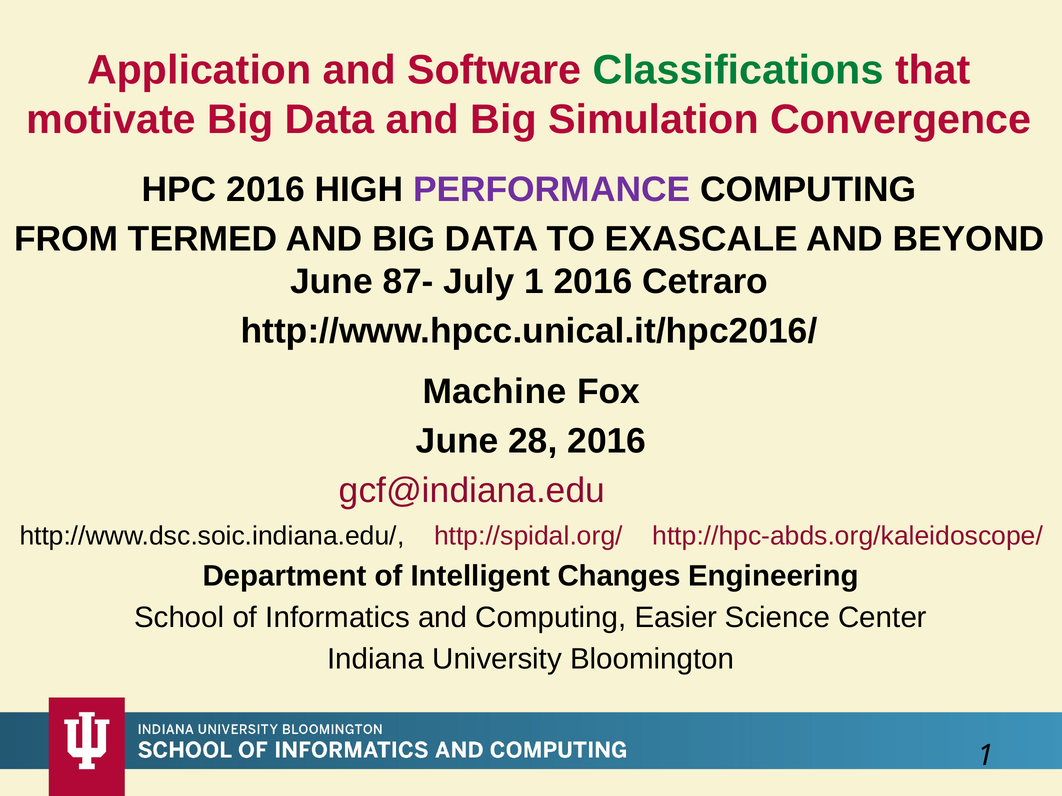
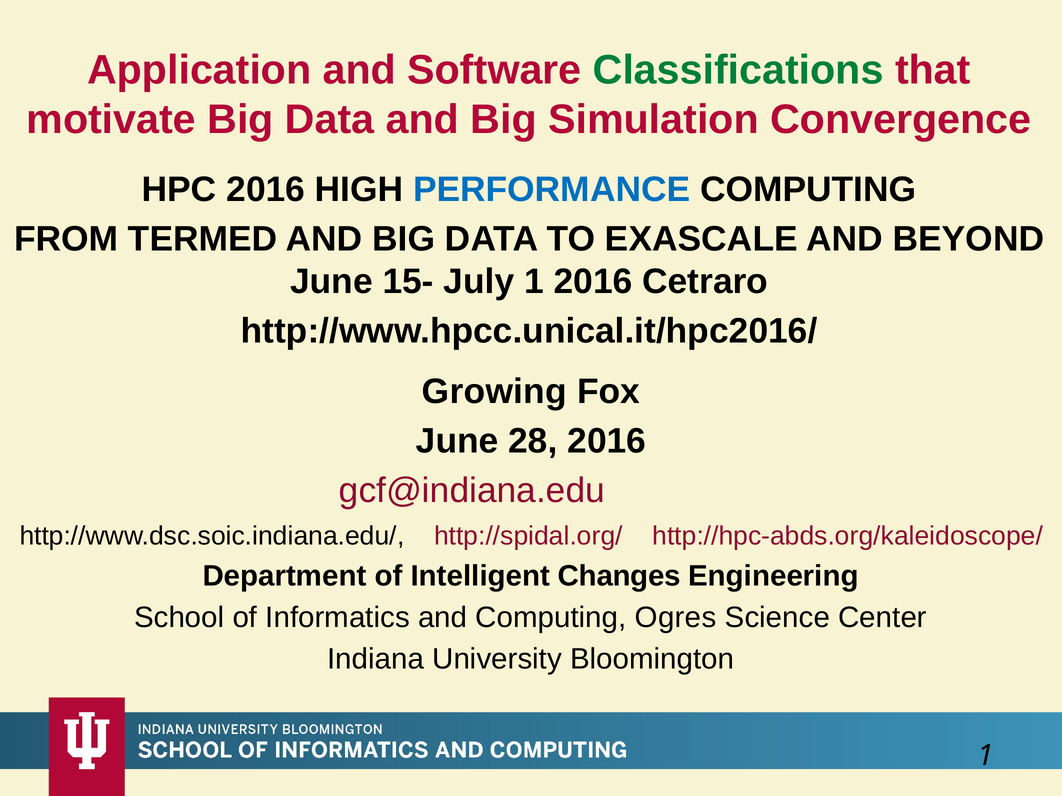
PERFORMANCE colour: purple -> blue (552, 190)
87-: 87- -> 15- (408, 282)
Machine: Machine -> Growing (494, 392)
Easier: Easier -> Ogres (676, 618)
